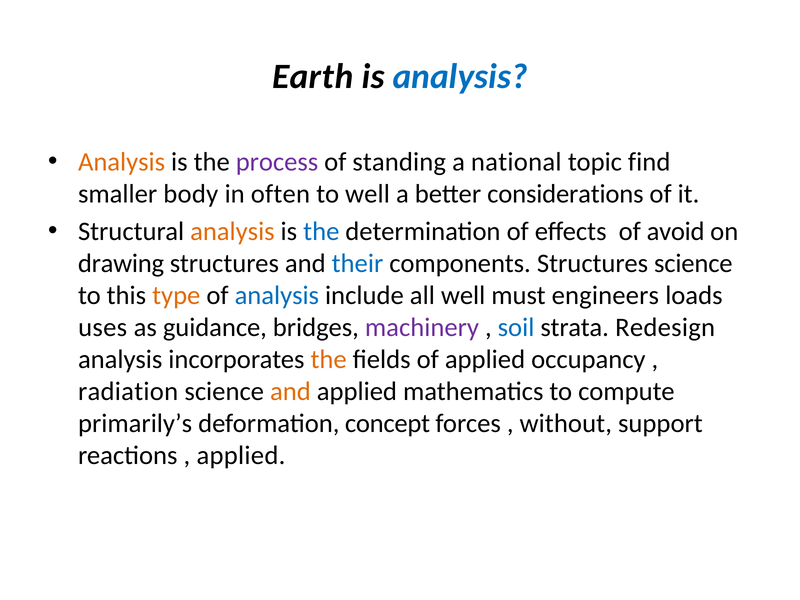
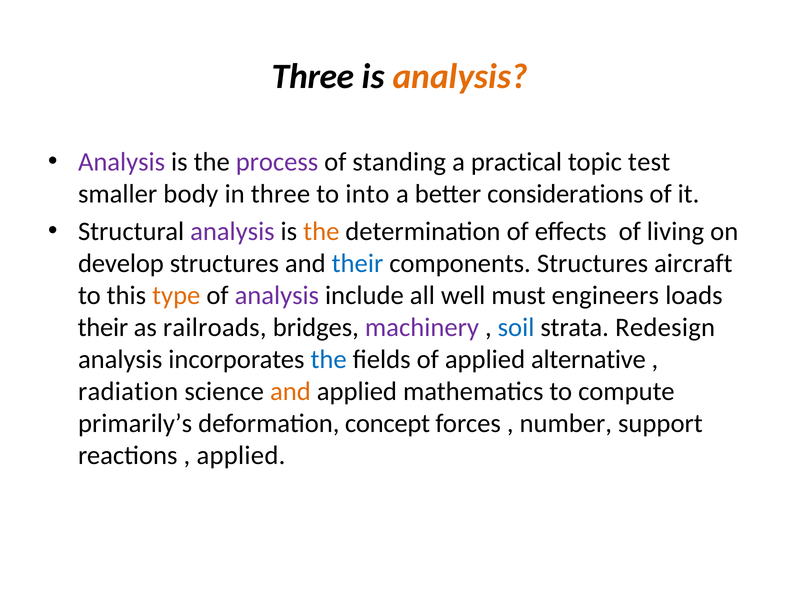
Earth: Earth -> Three (313, 77)
analysis colour: blue -> orange (460, 77)
Analysis colour: orange -> purple (122, 162)
national: national -> practical (516, 162)
find: find -> test (649, 162)
in often: often -> three (280, 194)
to well: well -> into (367, 194)
analysis colour: orange -> purple (232, 231)
the colour: blue -> orange (321, 231)
avoid: avoid -> living (675, 231)
drawing: drawing -> develop (121, 263)
Structures science: science -> aircraft (693, 263)
analysis colour: blue -> purple (277, 295)
uses: uses -> their (103, 327)
guidance: guidance -> railroads (215, 327)
the colour: orange -> blue (329, 359)
occupancy: occupancy -> alternative (588, 359)
without: without -> number (566, 423)
